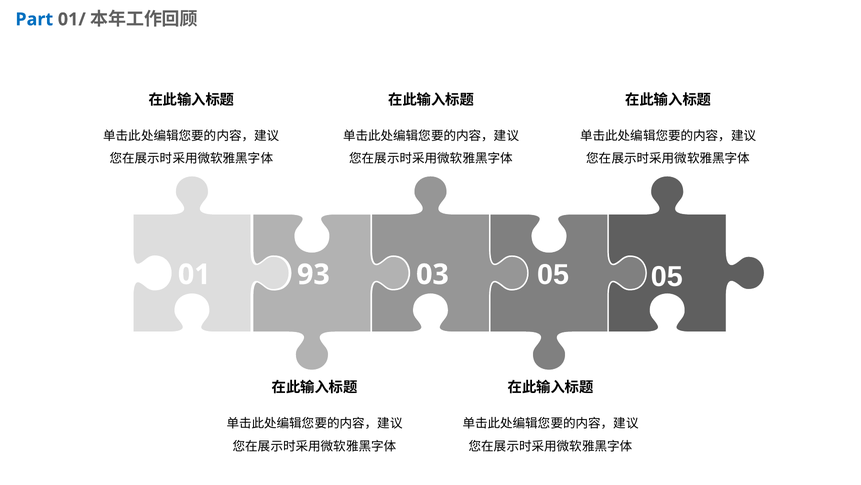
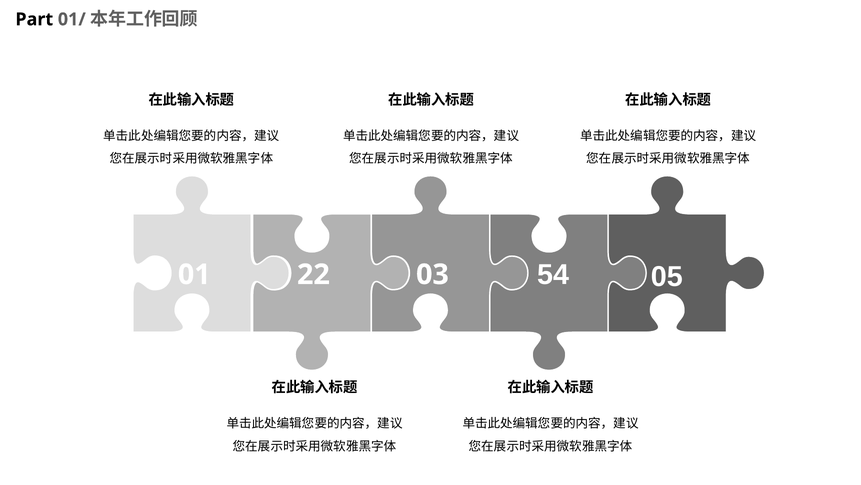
Part colour: blue -> black (34, 19)
93: 93 -> 22 (313, 274)
03 05: 05 -> 54 (553, 274)
